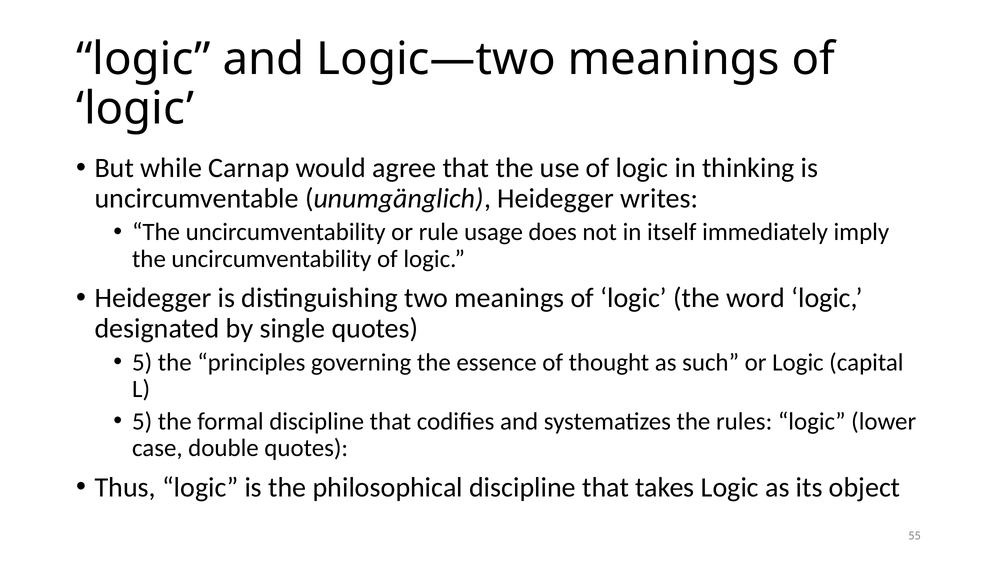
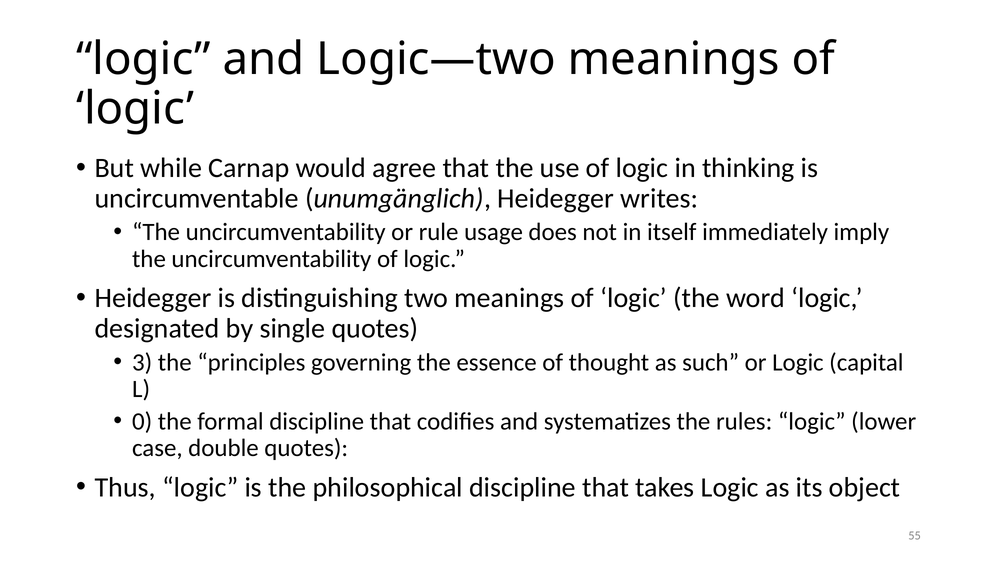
5: 5 -> 3 (142, 362)
5: 5 -> 0 (142, 421)
